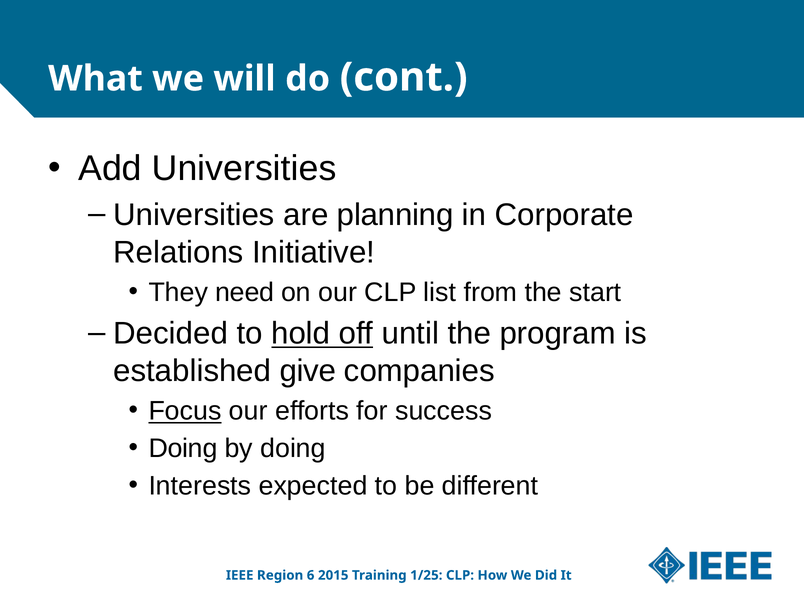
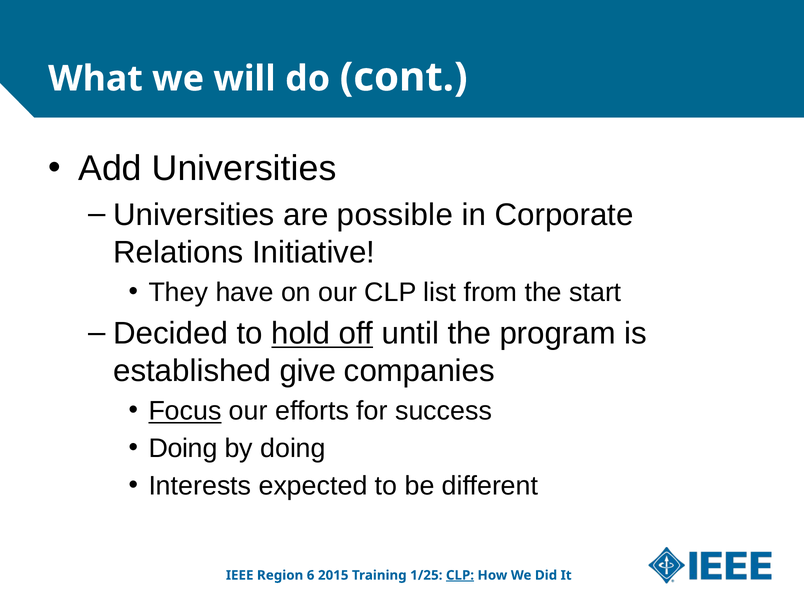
planning: planning -> possible (395, 215)
need: need -> have (245, 292)
CLP underline: none -> present (460, 575)
